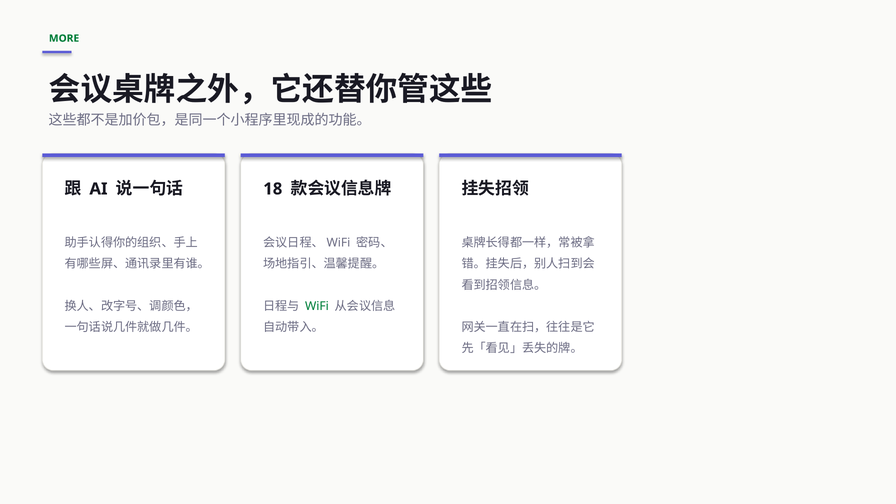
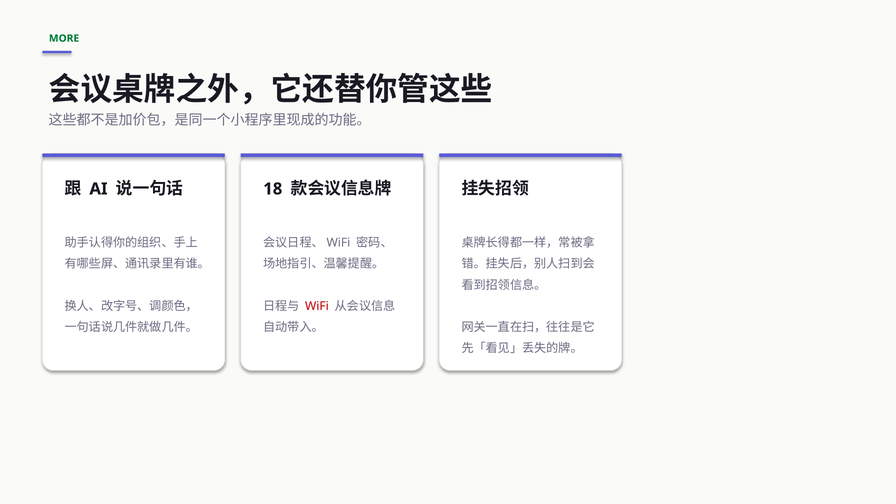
WiFi colour: green -> red (317, 306)
